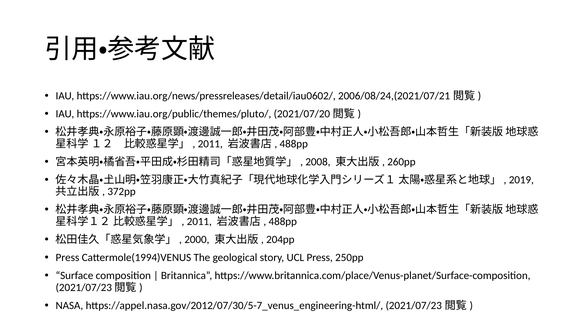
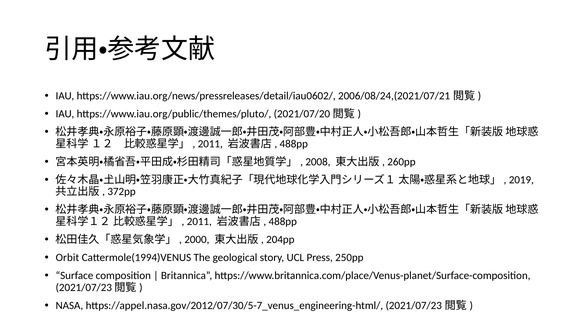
Press: Press -> Orbit (67, 257)
